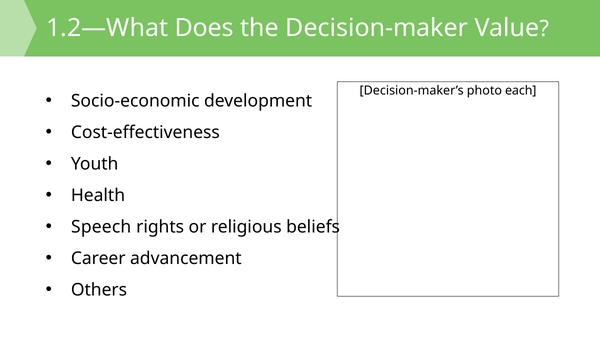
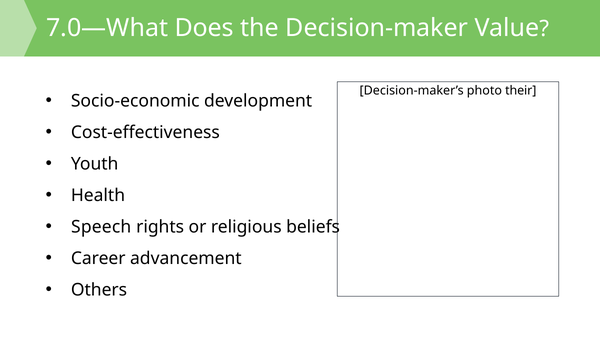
1.2—What: 1.2—What -> 7.0—What (107, 28)
each: each -> their (521, 90)
